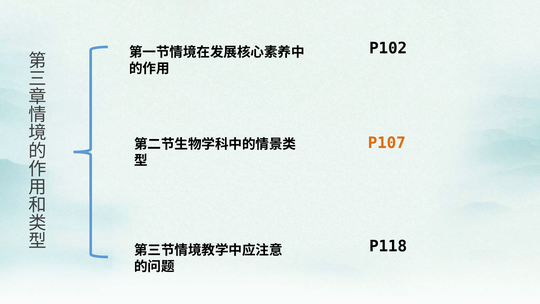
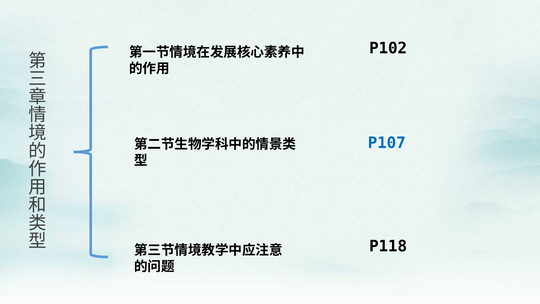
P107 colour: orange -> blue (387, 143)
